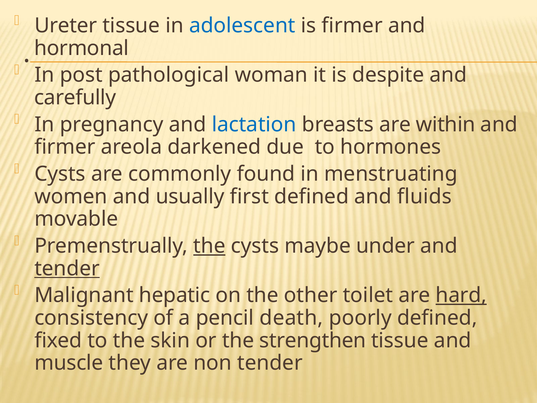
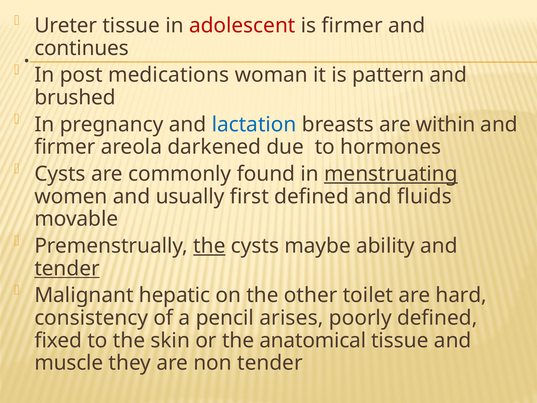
adolescent colour: blue -> red (242, 26)
hormonal: hormonal -> continues (82, 48)
pathological: pathological -> medications (169, 75)
despite: despite -> pattern (388, 75)
carefully: carefully -> brushed (75, 98)
menstruating underline: none -> present (391, 174)
under: under -> ability (386, 246)
hard underline: present -> none (461, 295)
death: death -> arises (291, 318)
strengthen: strengthen -> anatomical (313, 340)
